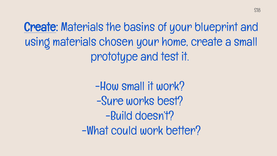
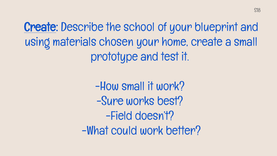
Create Materials: Materials -> Describe (82, 27)
basins: basins -> school (139, 27)
Build: Build -> Field (119, 116)
